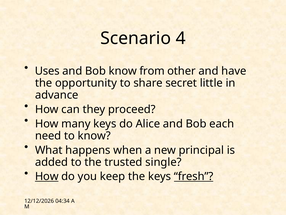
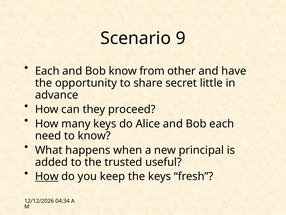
4: 4 -> 9 (181, 38)
Uses: Uses -> Each (47, 71)
single: single -> useful (163, 162)
fresh underline: present -> none (194, 176)
